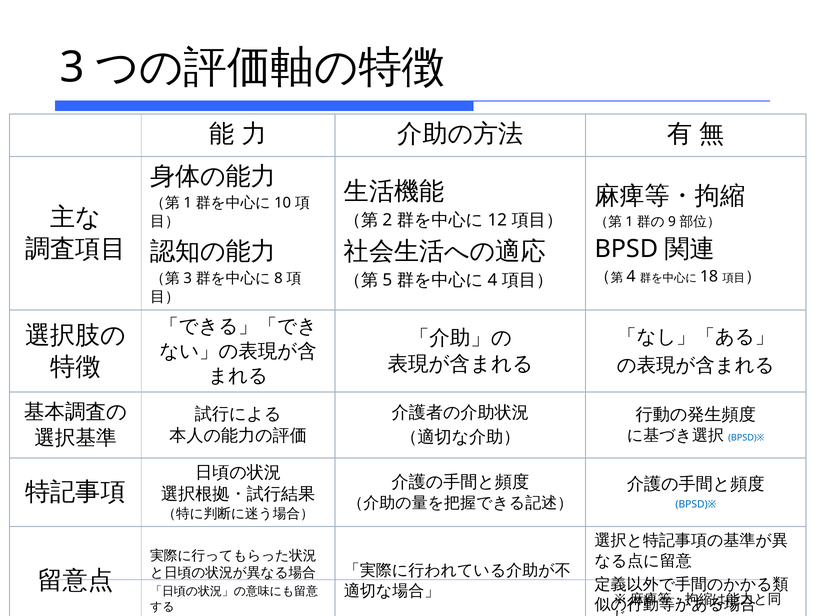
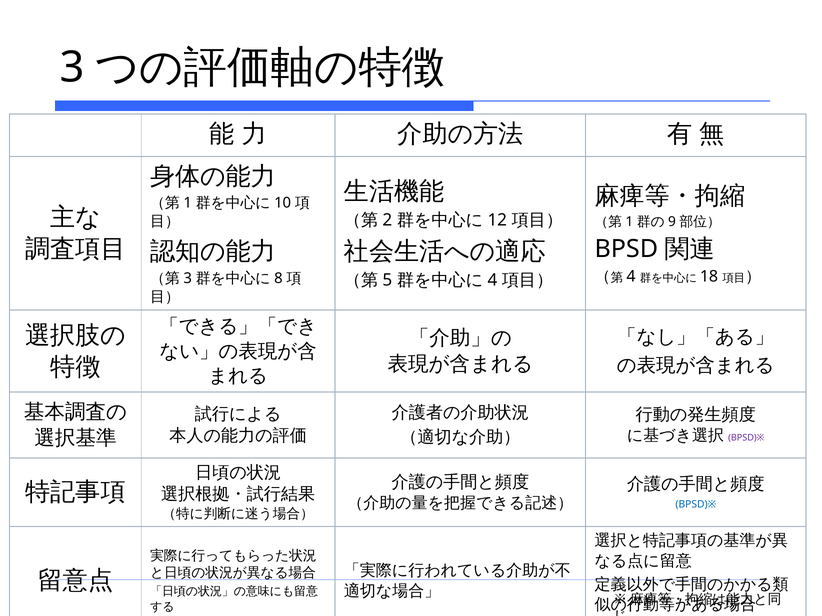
BPSD)※ colour: blue -> purple (746, 438)
